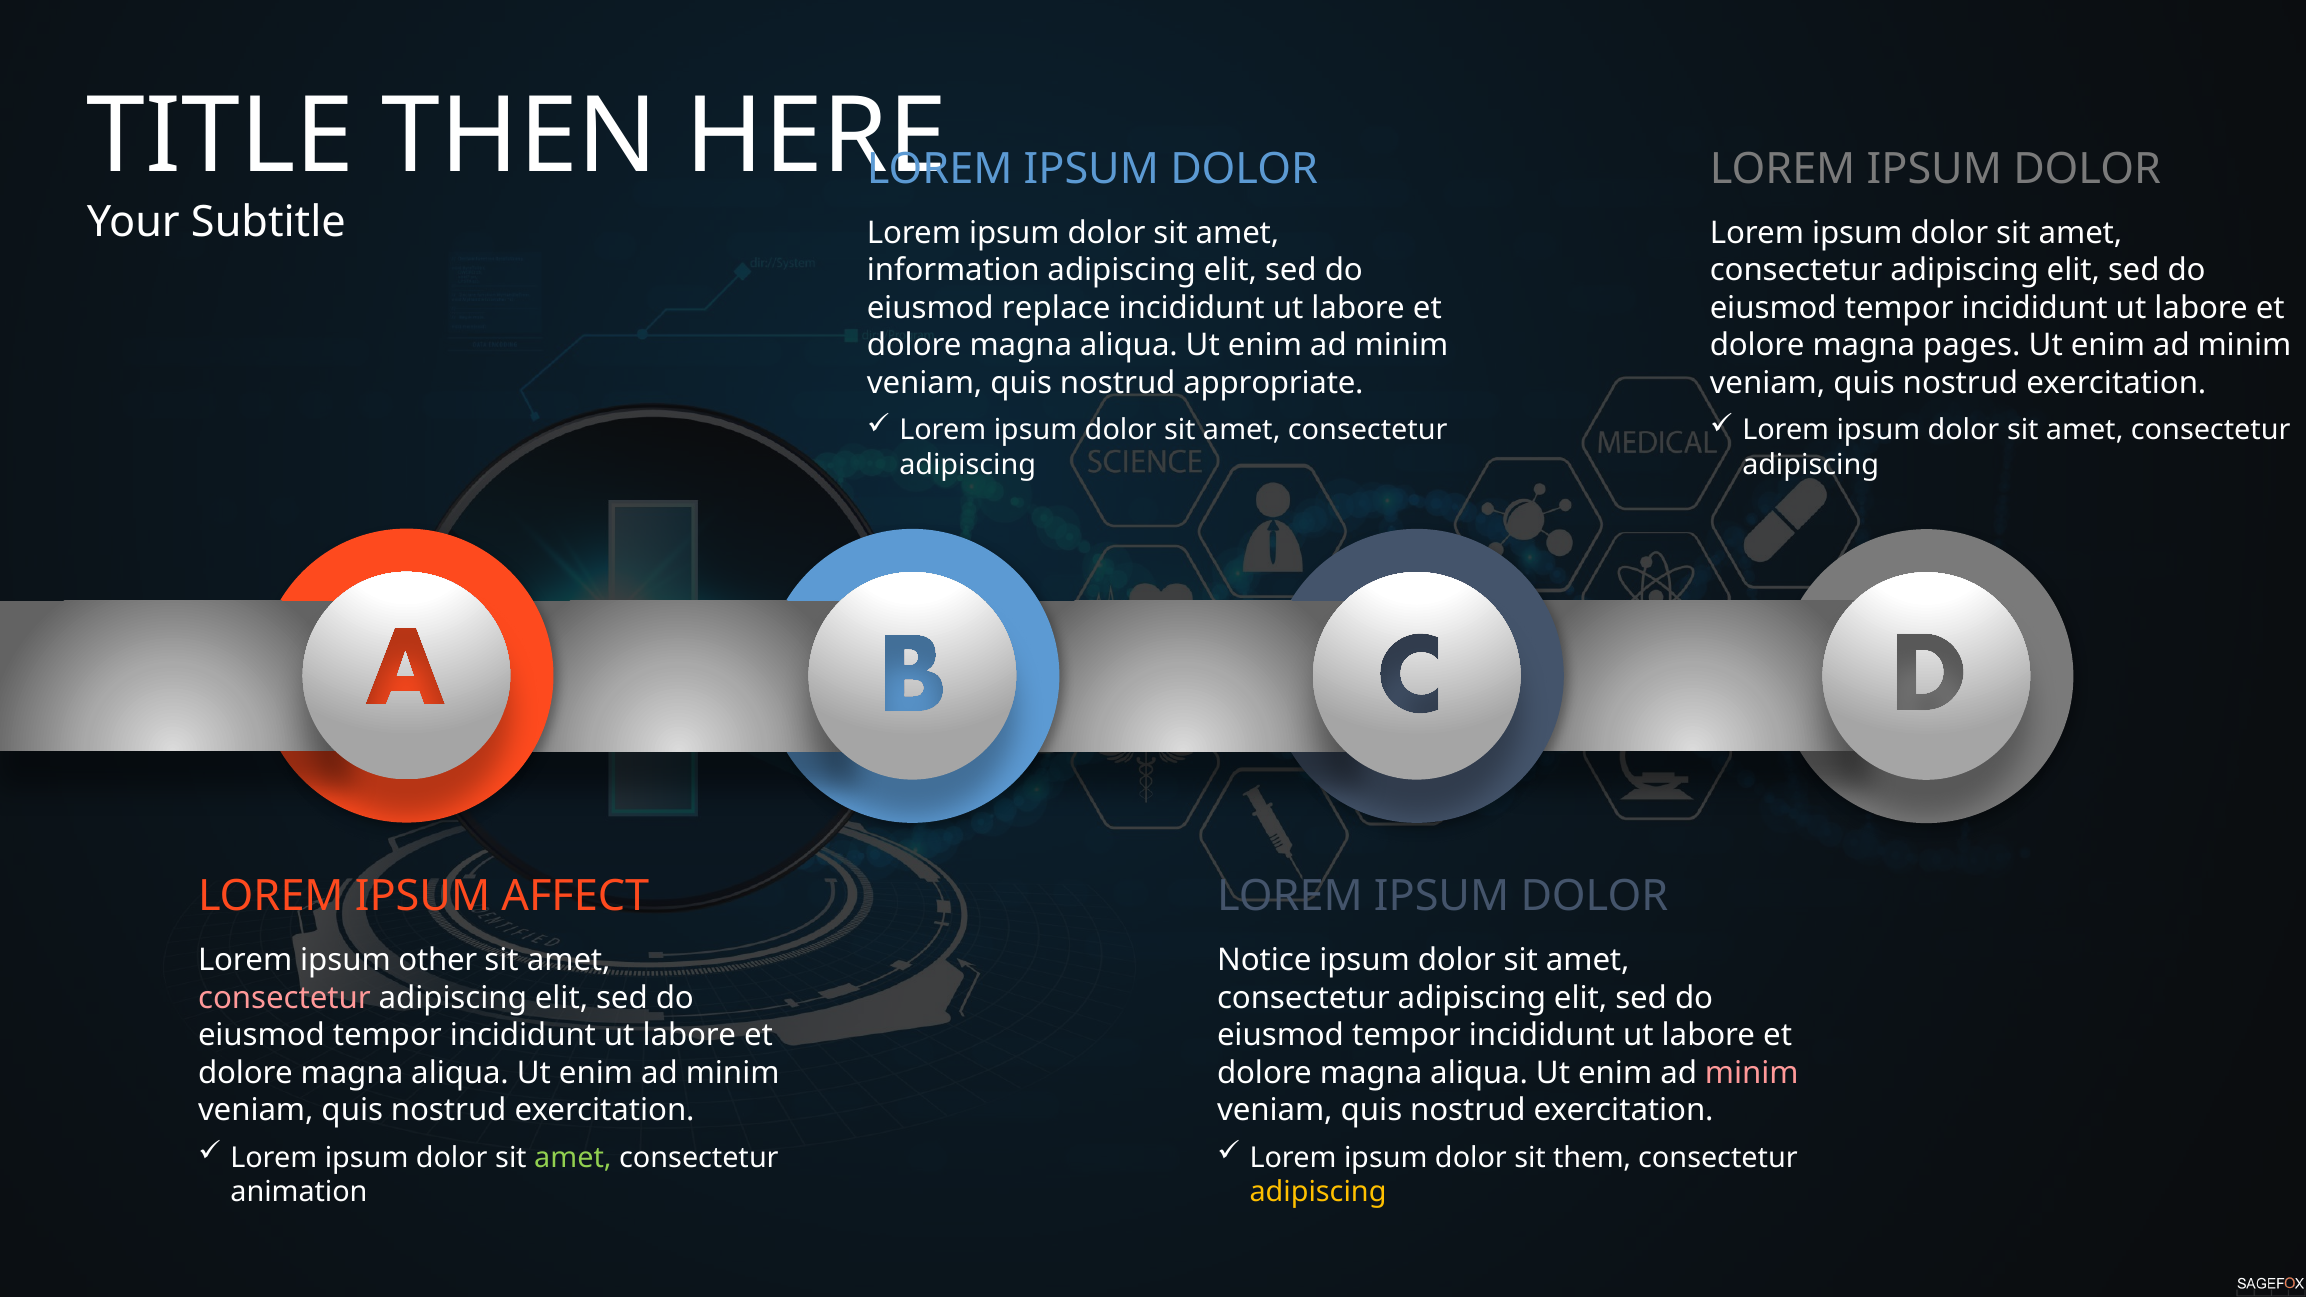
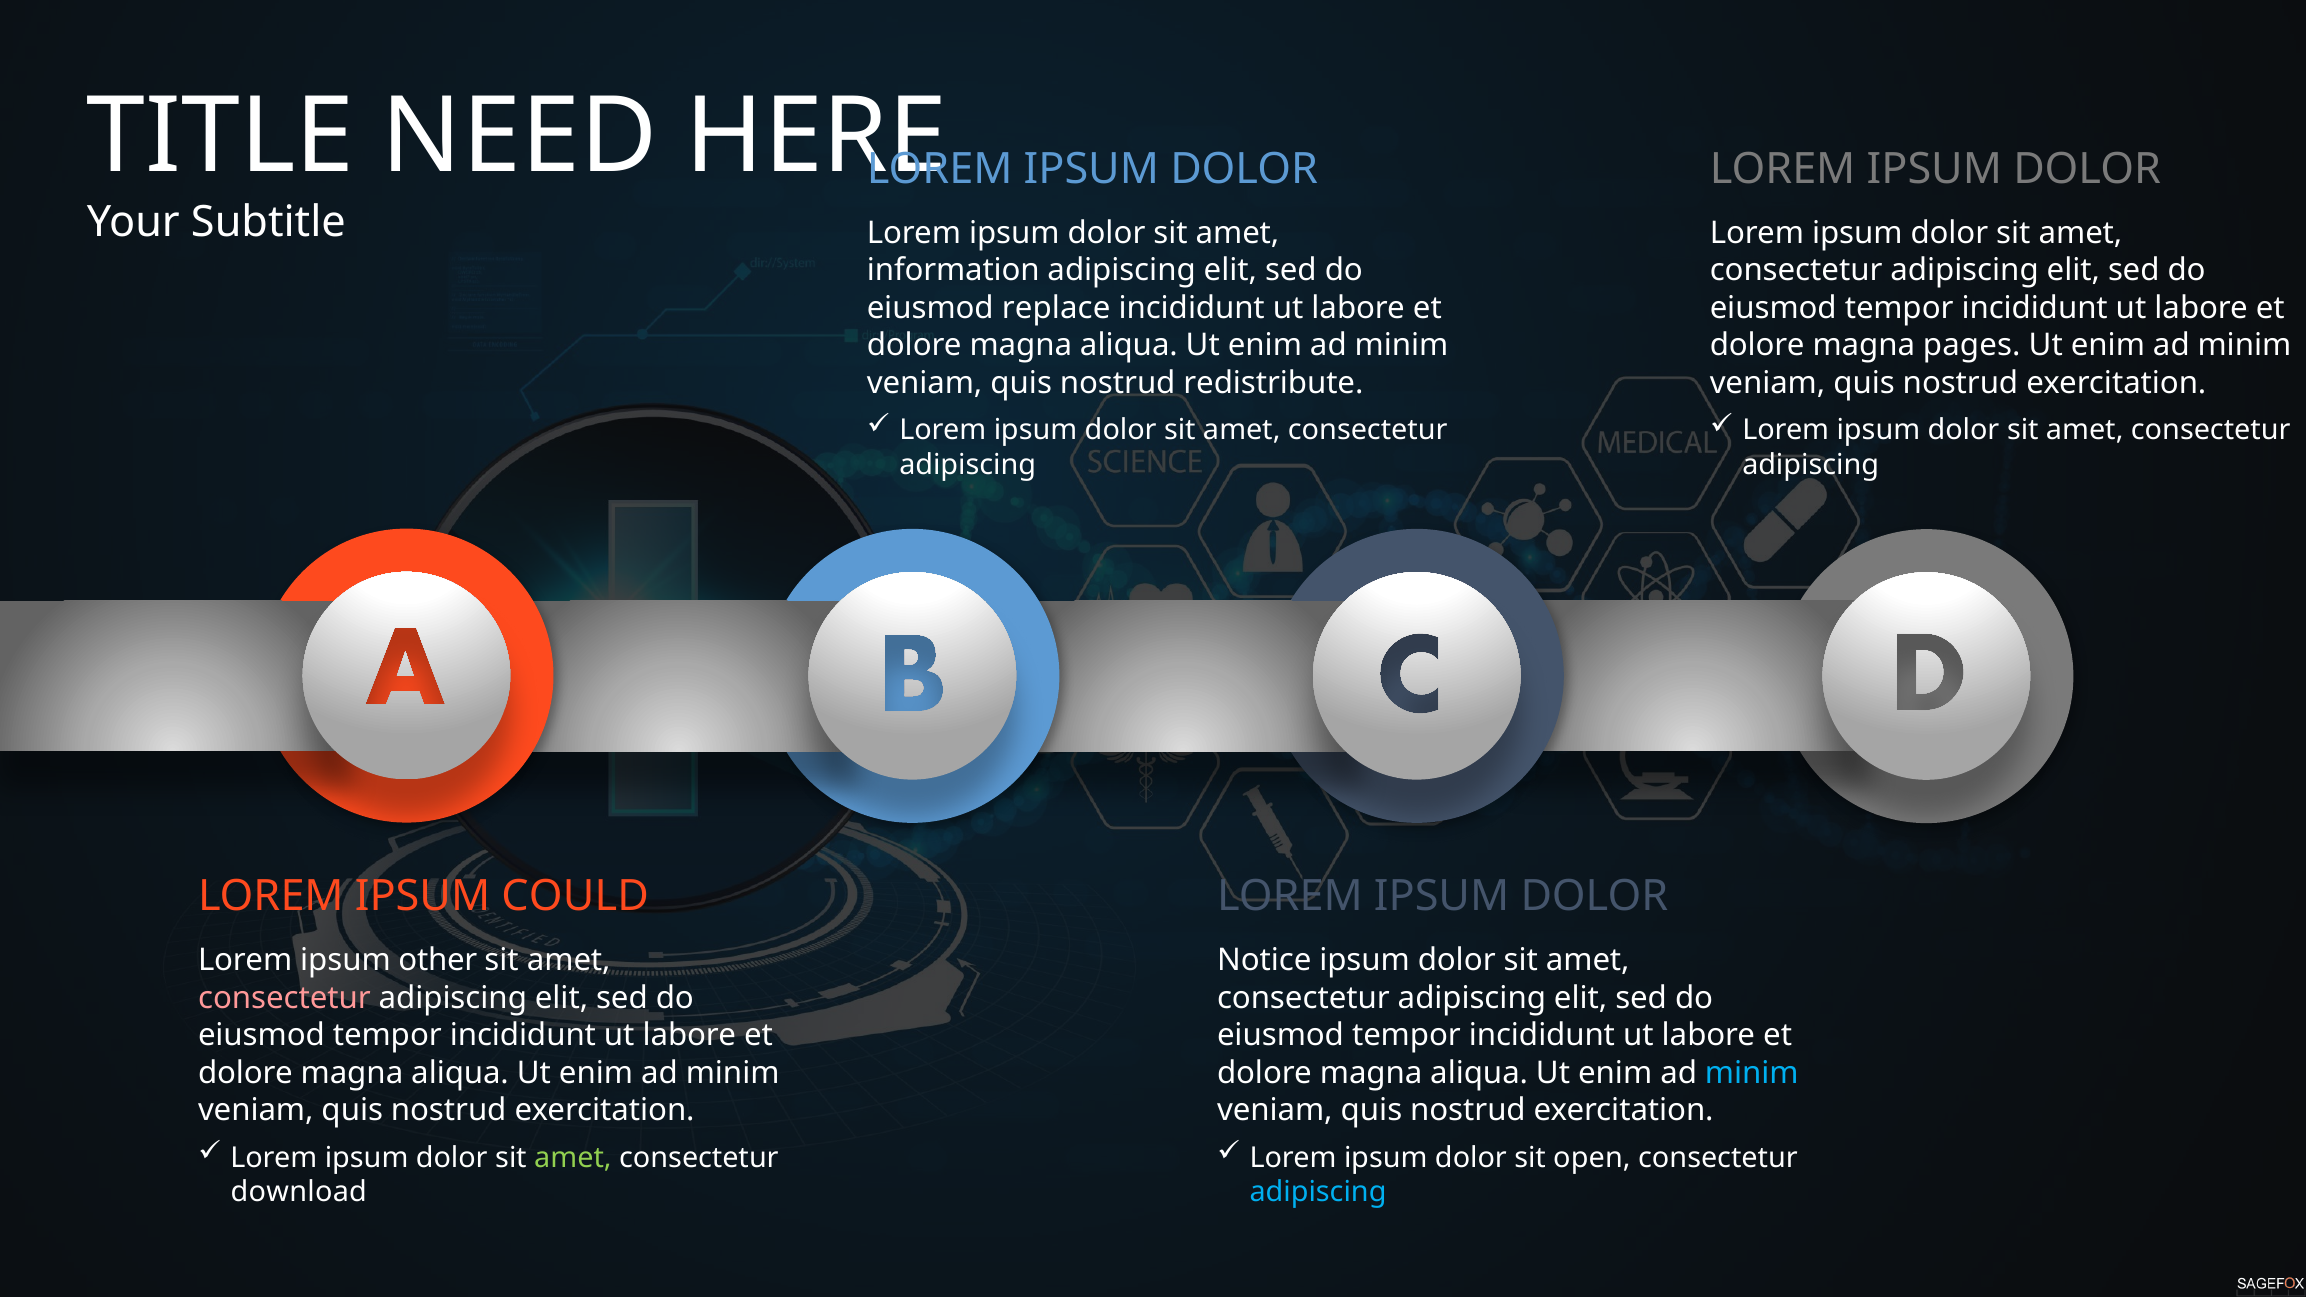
THEN: THEN -> NEED (520, 137)
appropriate: appropriate -> redistribute (1273, 383)
AFFECT: AFFECT -> COULD (575, 896)
minim colour: pink -> light blue (1752, 1073)
them: them -> open (1592, 1158)
animation: animation -> download (299, 1192)
adipiscing colour: yellow -> light blue (1318, 1192)
